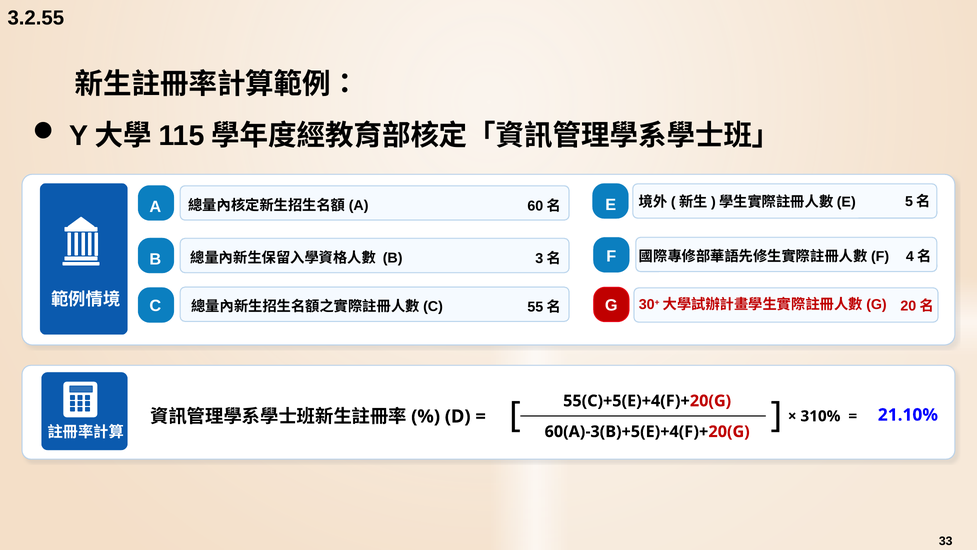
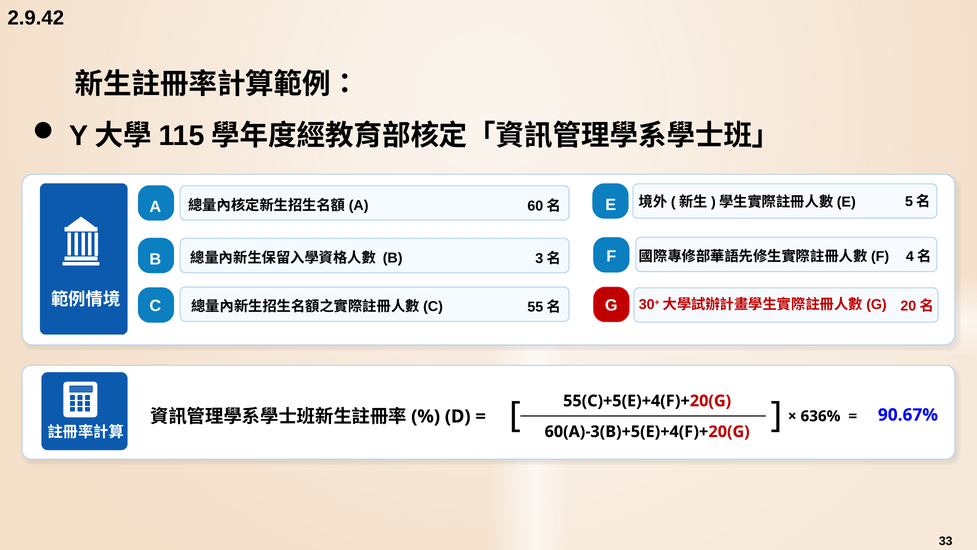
3.2.55: 3.2.55 -> 2.9.42 (36, 18)
310%: 310% -> 636% (820, 416)
21.10%: 21.10% -> 90.67% (908, 415)
